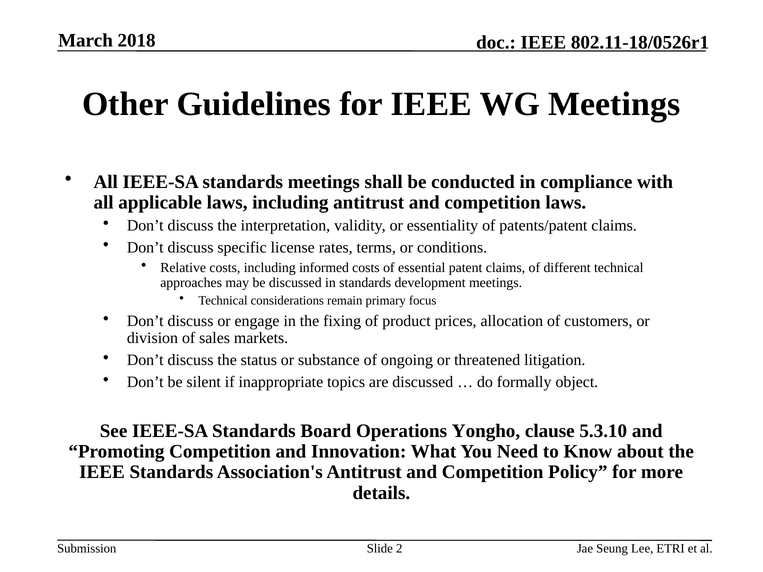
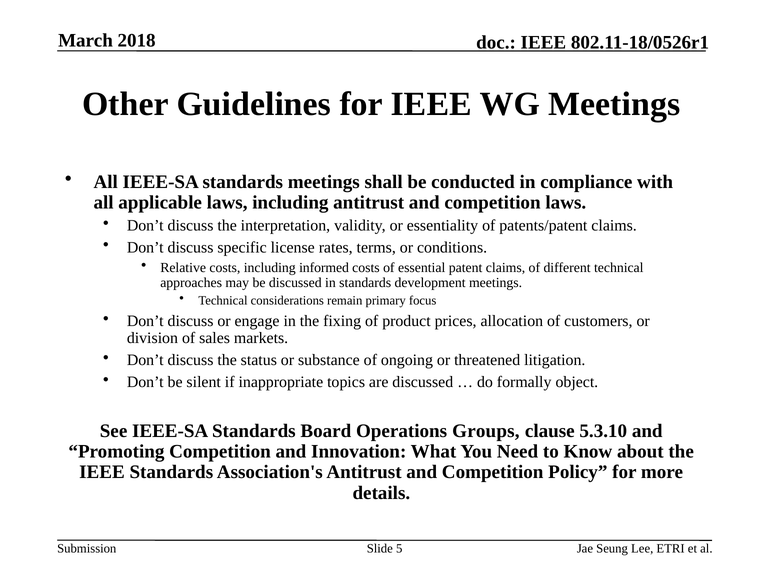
Yongho: Yongho -> Groups (486, 431)
2: 2 -> 5 (399, 549)
